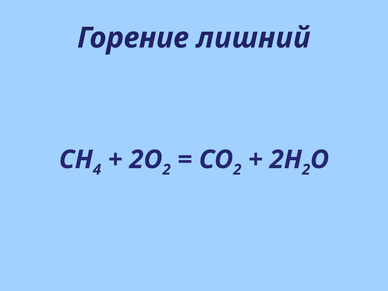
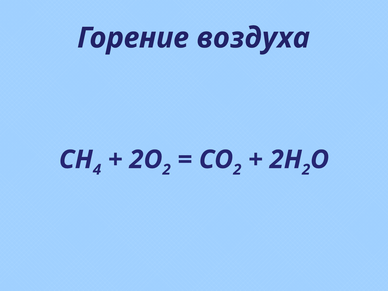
лишний: лишний -> воздуха (253, 38)
